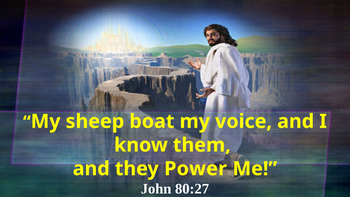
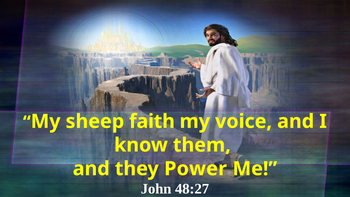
boat: boat -> faith (152, 121)
80:27: 80:27 -> 48:27 (192, 189)
